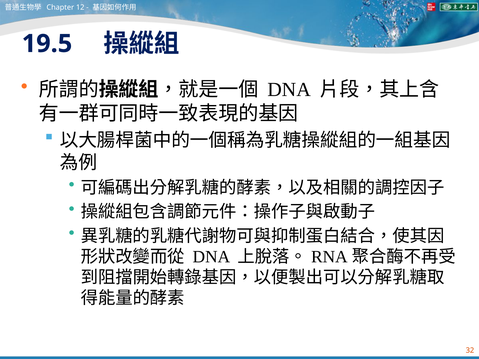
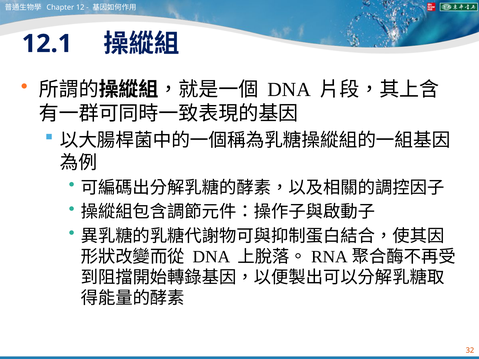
19.5: 19.5 -> 12.1 (47, 44)
